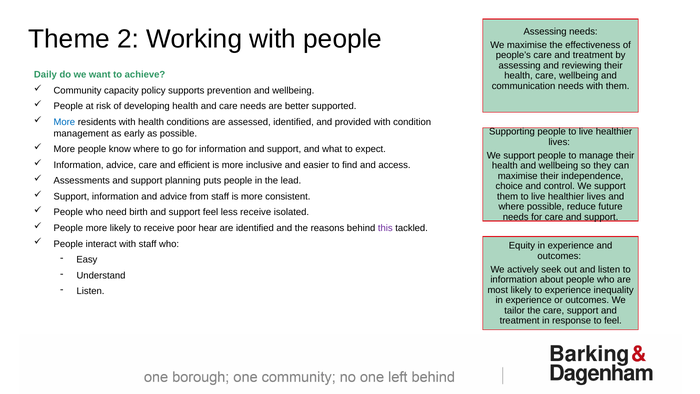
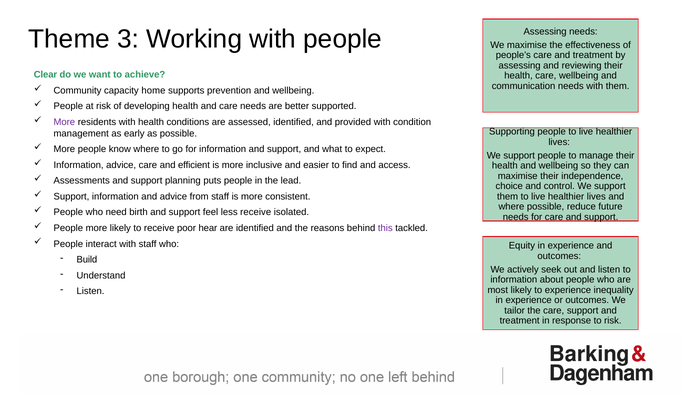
2: 2 -> 3 (128, 39)
Daily: Daily -> Clear (45, 75)
policy: policy -> home (153, 90)
More colour: blue -> purple (64, 122)
Easy: Easy -> Build (87, 260)
to feel: feel -> risk (613, 321)
